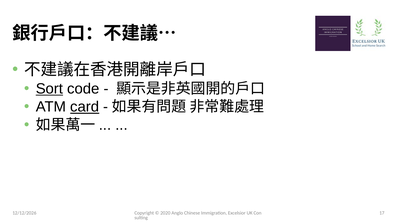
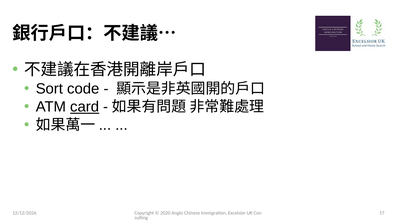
Sort underline: present -> none (49, 89)
